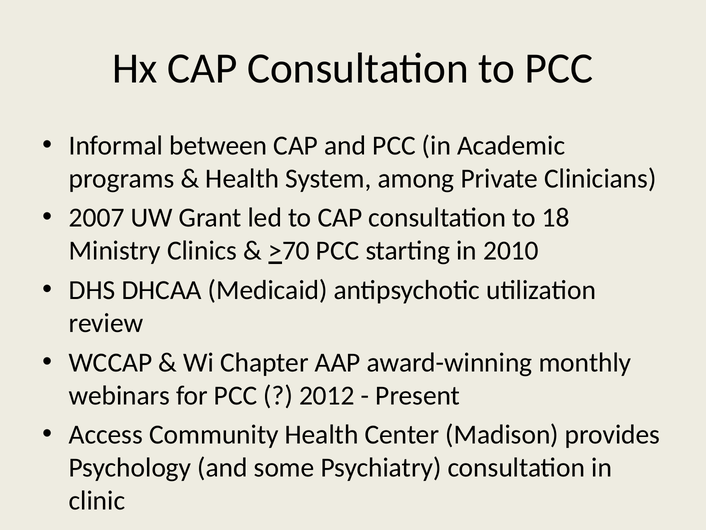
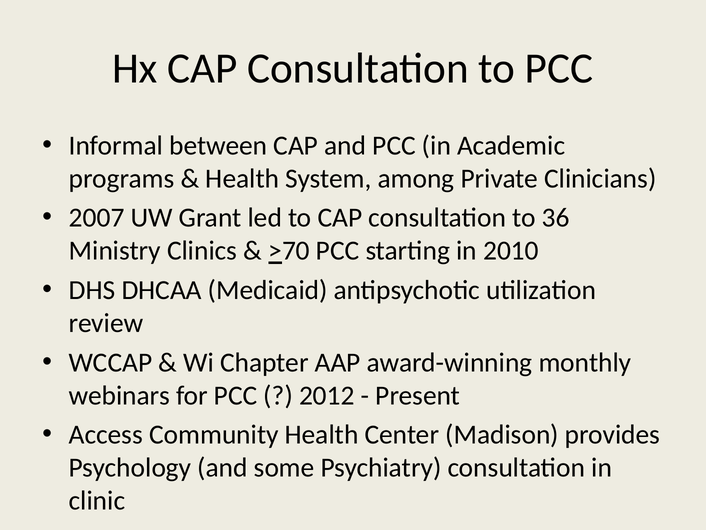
18: 18 -> 36 (556, 218)
